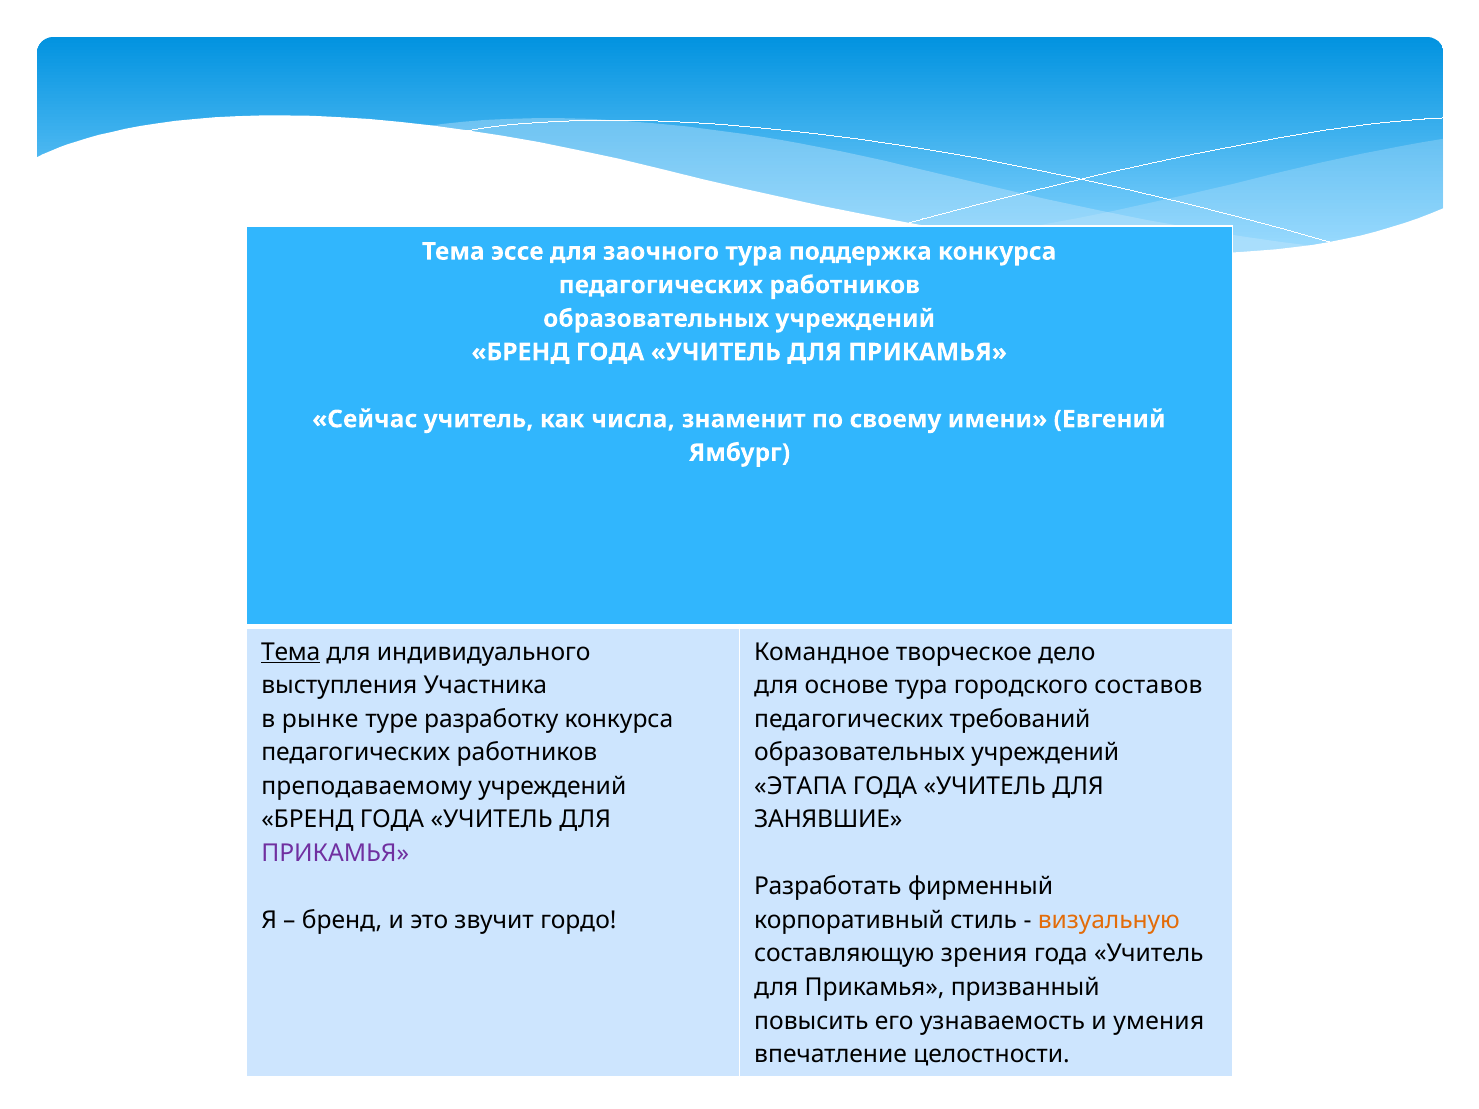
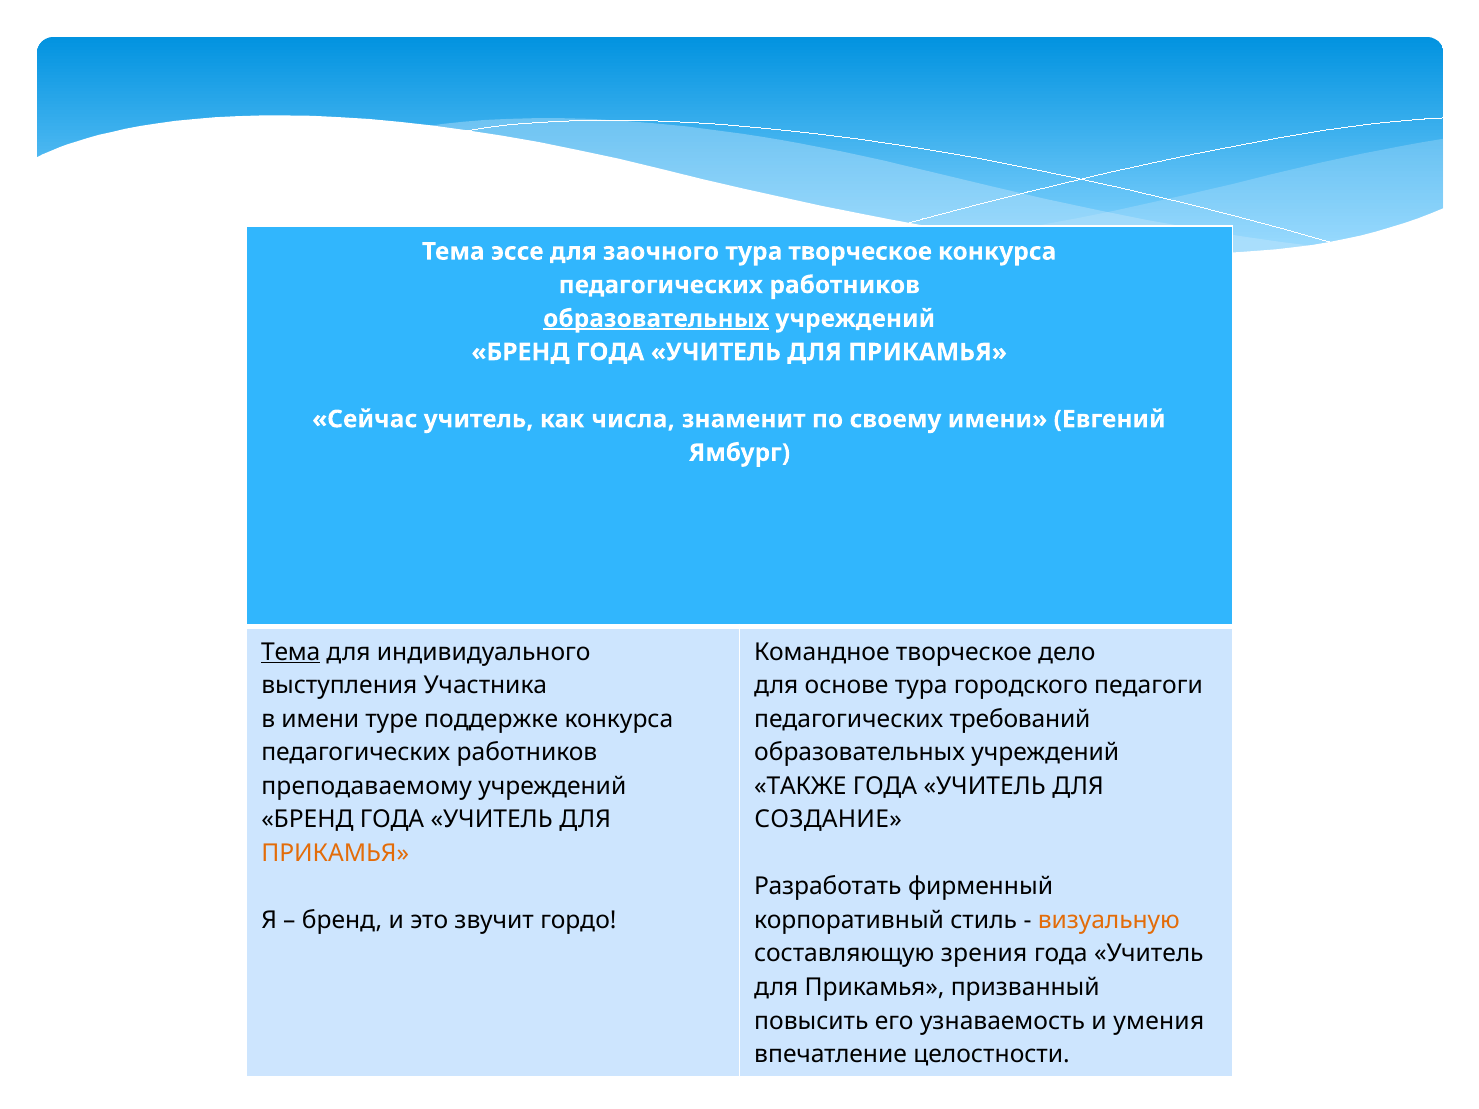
тура поддержка: поддержка -> творческое (860, 252)
образовательных underline: none -> present (656, 319)
составов: составов -> педагоги (1149, 686)
в рынке: рынке -> имени (320, 719)
разработку: разработку -> поддержке (491, 719)
ЭТАПА: ЭТАПА -> ТАКЖЕ (800, 786)
ЗАНЯВШИЕ: ЗАНЯВШИЕ -> СОЗДАНИЕ (828, 820)
ПРИКАМЬЯ colour: purple -> orange (335, 853)
